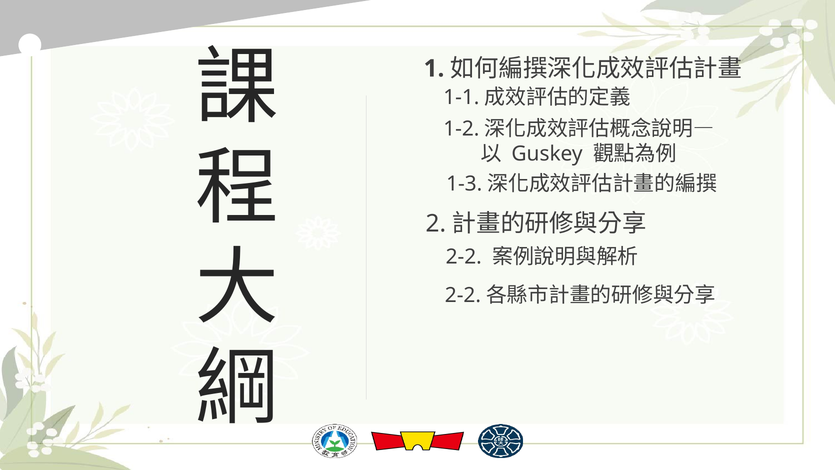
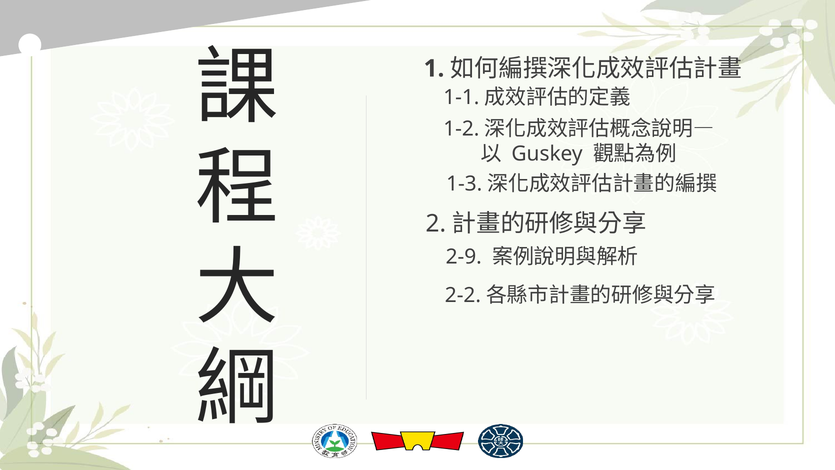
2-2: 2-2 -> 2-9 (464, 257)
